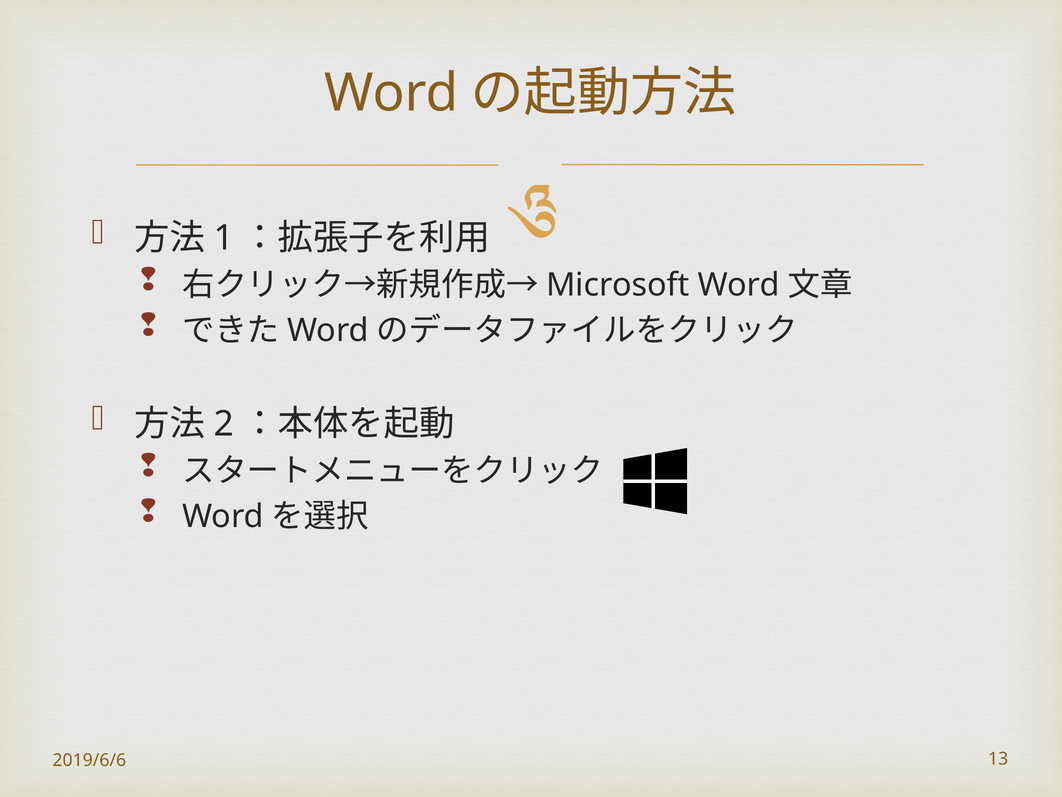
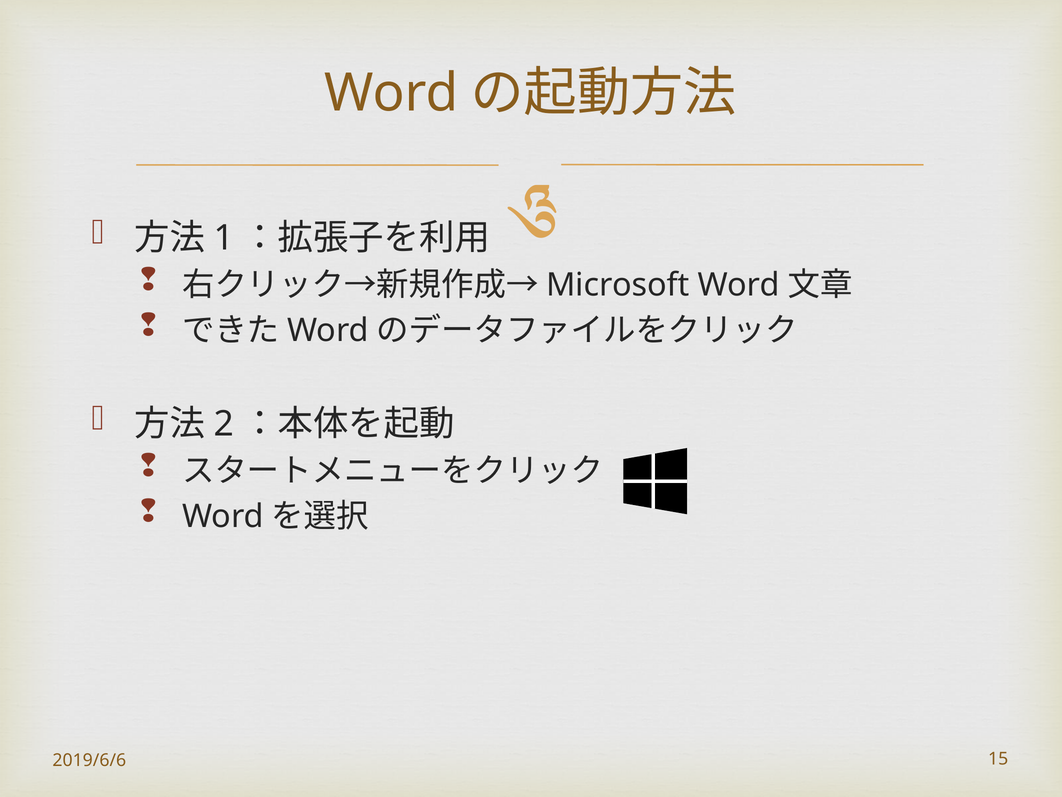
13: 13 -> 15 (998, 759)
